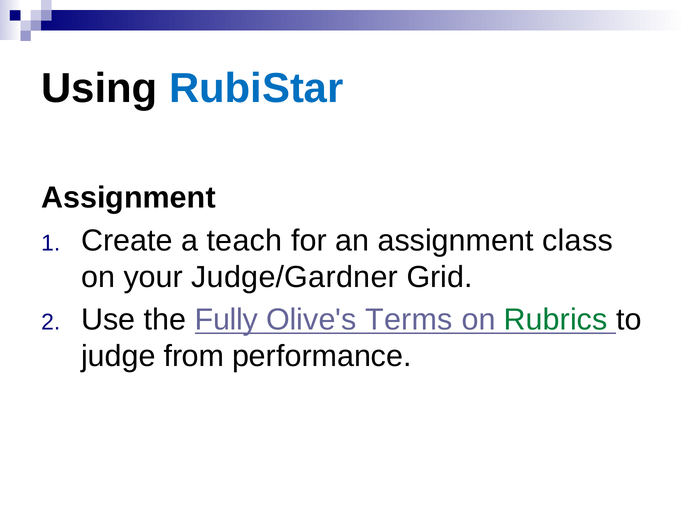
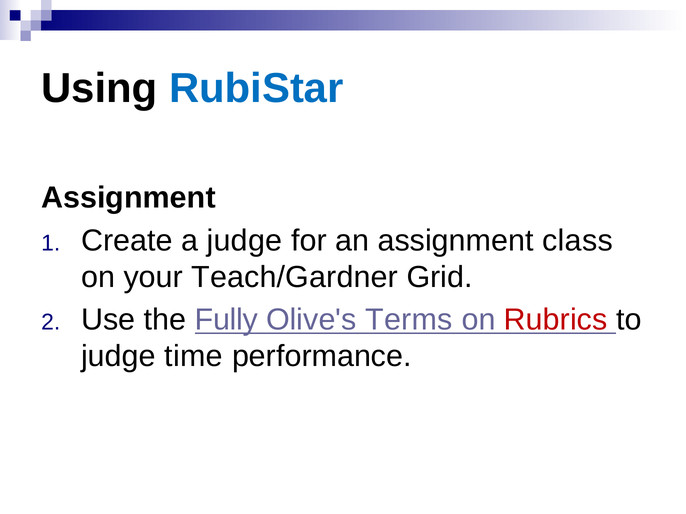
a teach: teach -> judge (245, 241)
Judge/Gardner: Judge/Gardner -> Teach/Gardner (295, 277)
Rubrics colour: green -> red (556, 320)
from: from -> time (194, 357)
